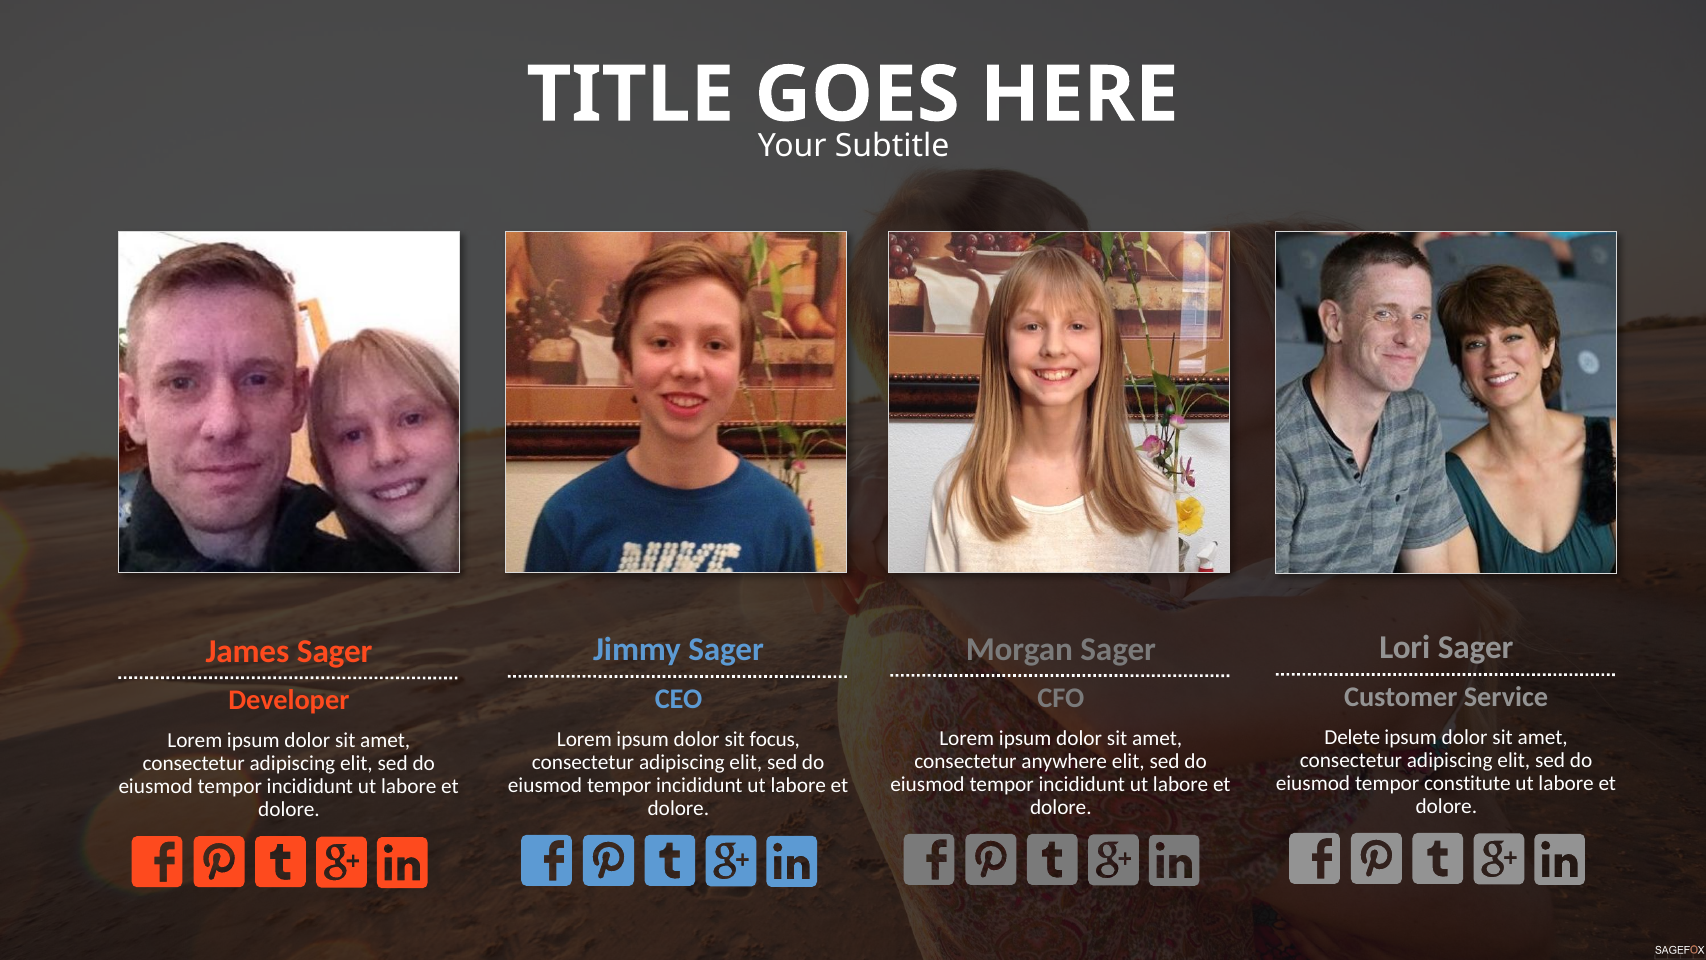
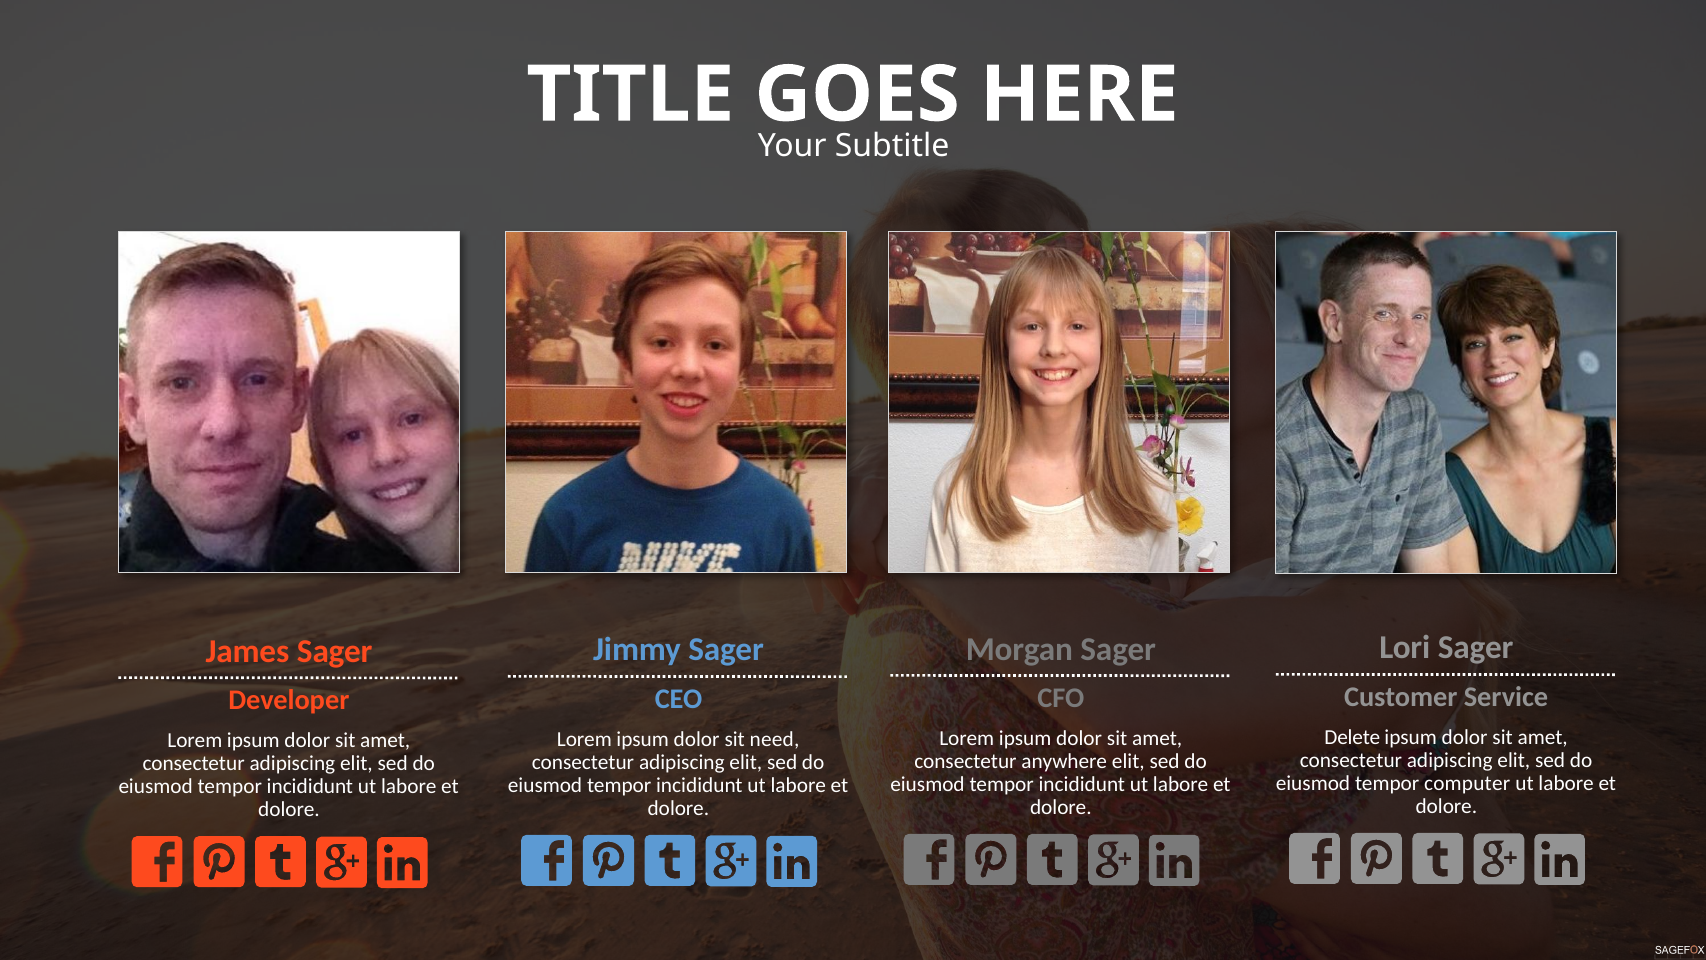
focus: focus -> need (775, 739)
constitute: constitute -> computer (1467, 783)
